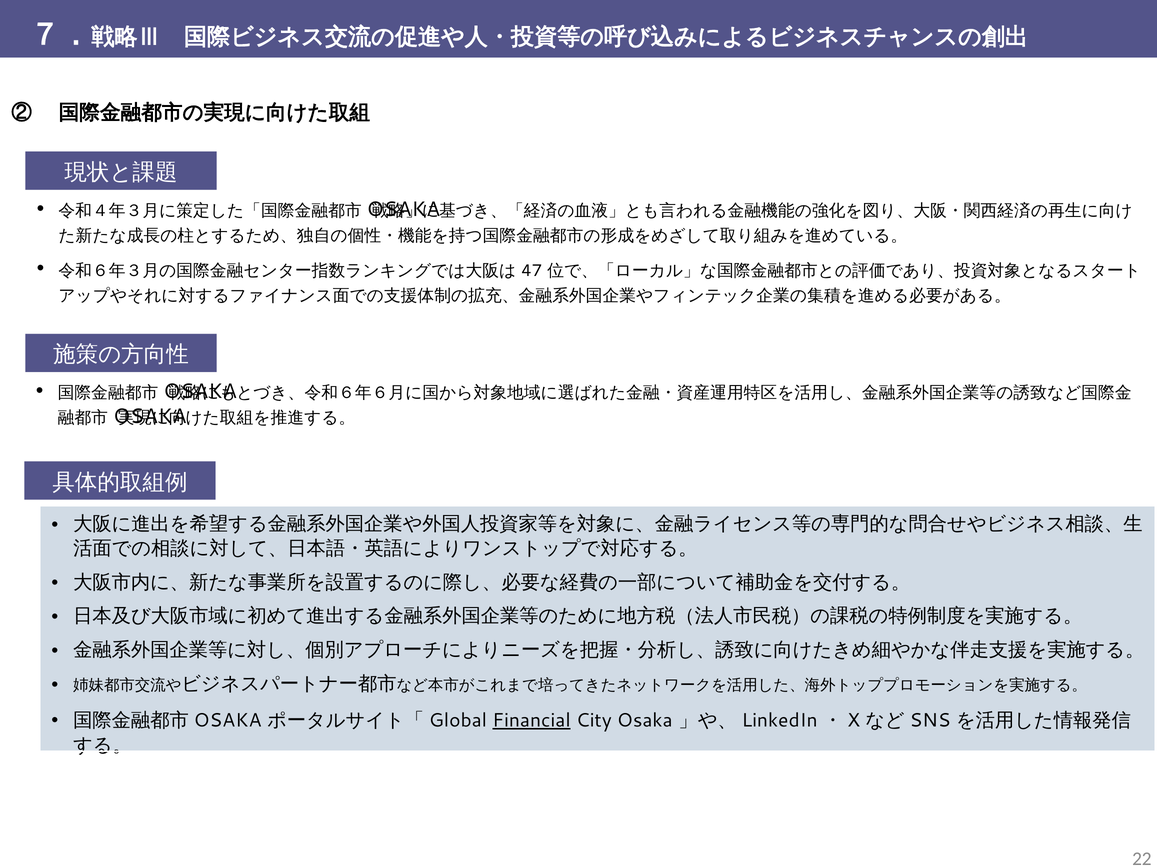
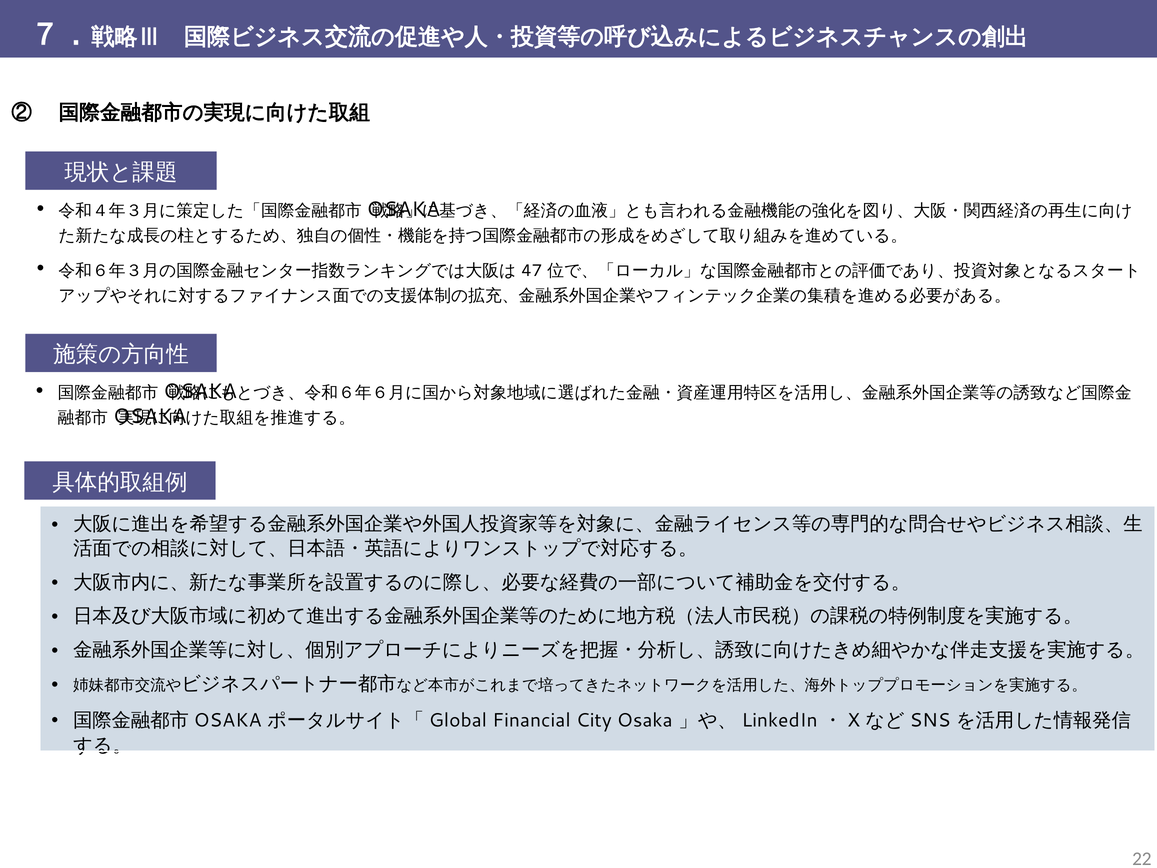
Financial underline: present -> none (531, 720)
